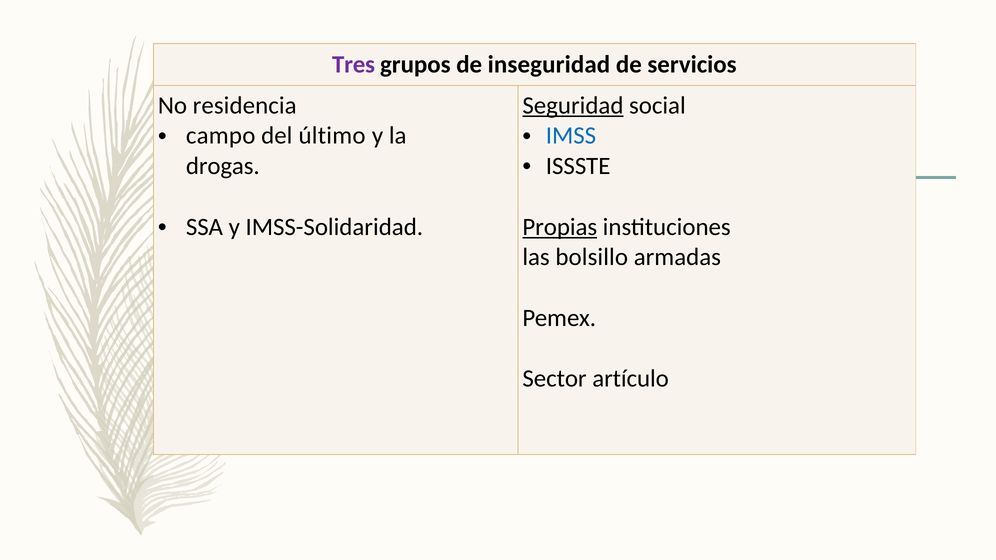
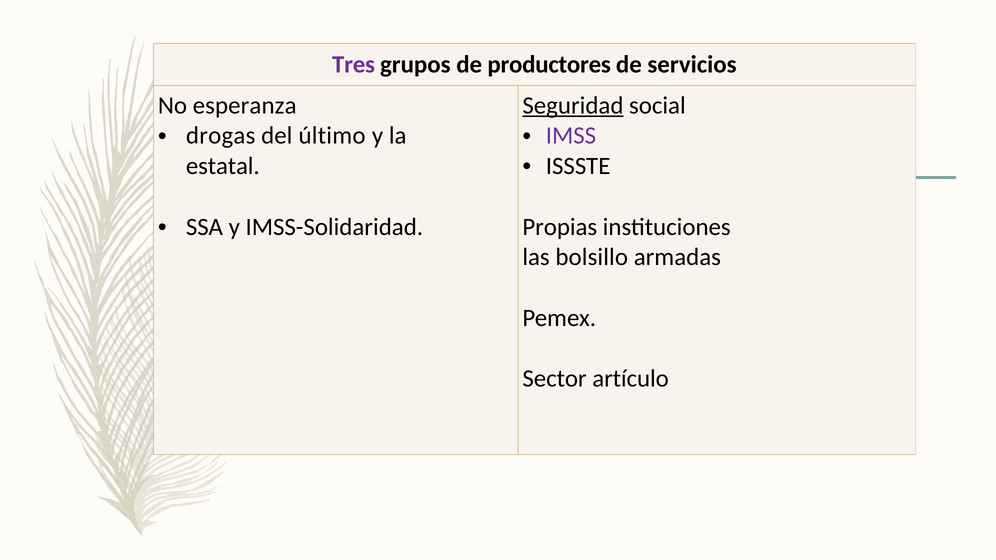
inseguridad: inseguridad -> productores (549, 65)
residencia: residencia -> esperanza (245, 105)
campo: campo -> drogas (221, 136)
IMSS colour: blue -> purple (571, 136)
drogas: drogas -> estatal (223, 166)
Propias underline: present -> none (560, 227)
